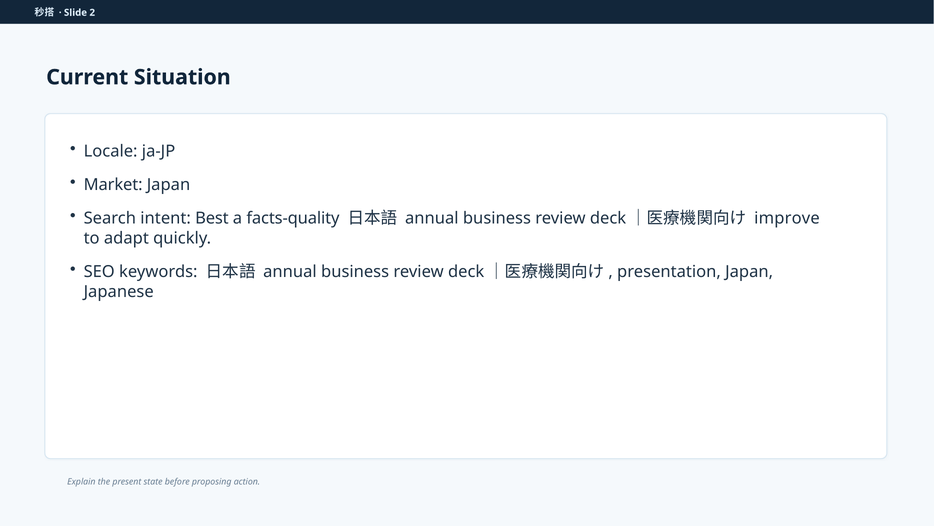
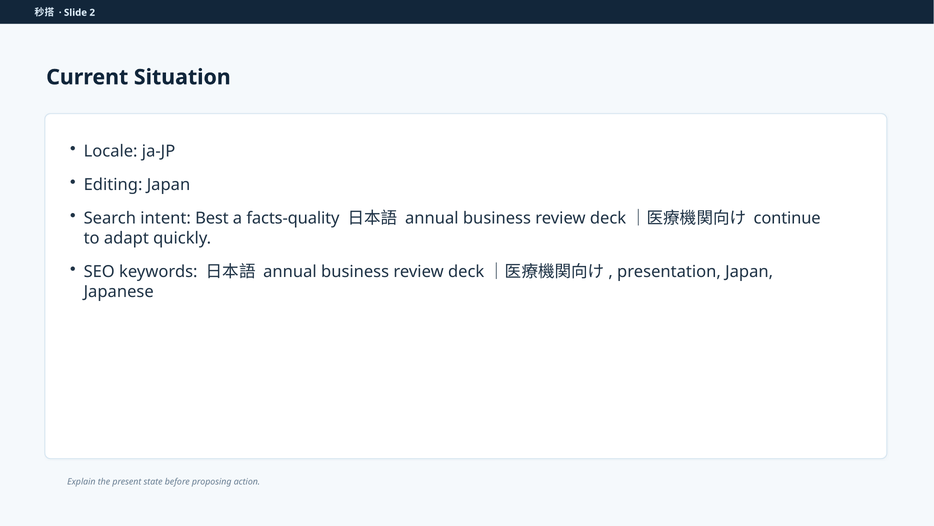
Market: Market -> Editing (113, 185)
improve: improve -> continue (787, 218)
